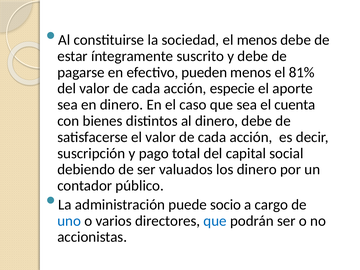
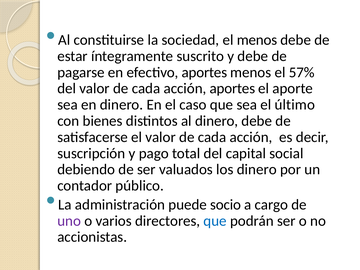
efectivo pueden: pueden -> aportes (204, 72)
81%: 81% -> 57% (302, 72)
acción especie: especie -> aportes (232, 89)
cuenta: cuenta -> último (295, 105)
uno colour: blue -> purple (69, 221)
